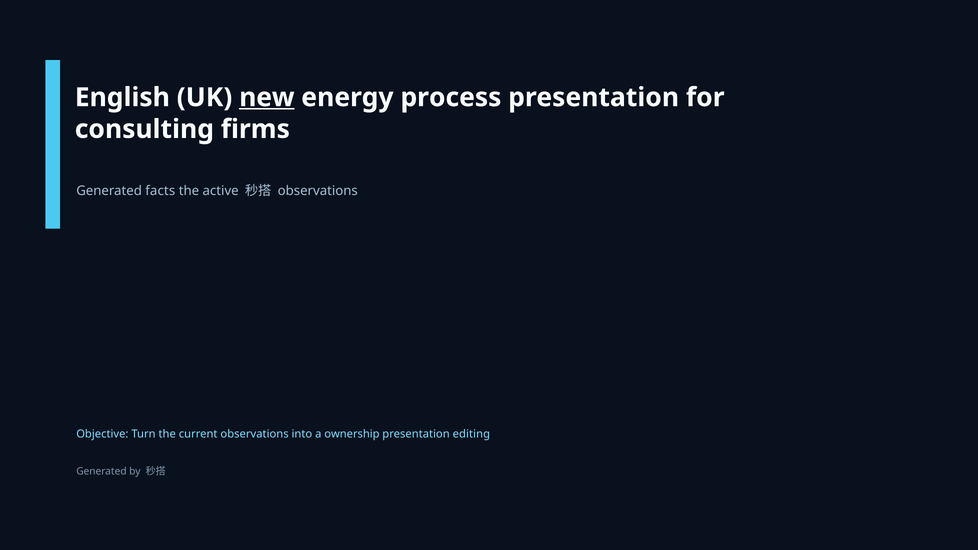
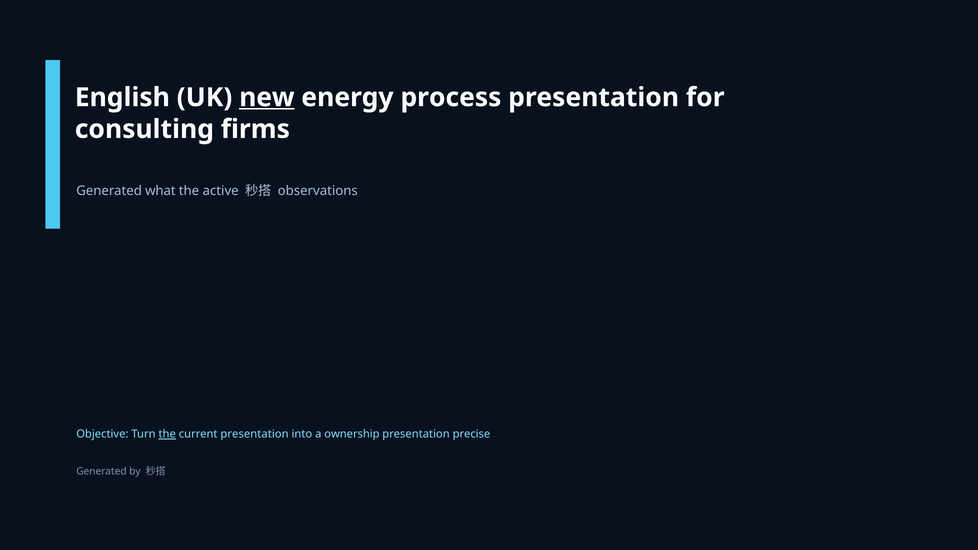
facts: facts -> what (160, 191)
the underline: none -> present (167, 434)
current observations: observations -> presentation (255, 434)
editing: editing -> precise (471, 434)
